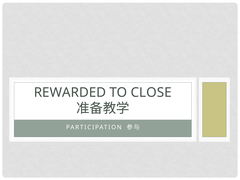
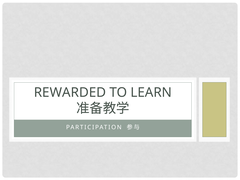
CLOSE: CLOSE -> LEARN (151, 92)
